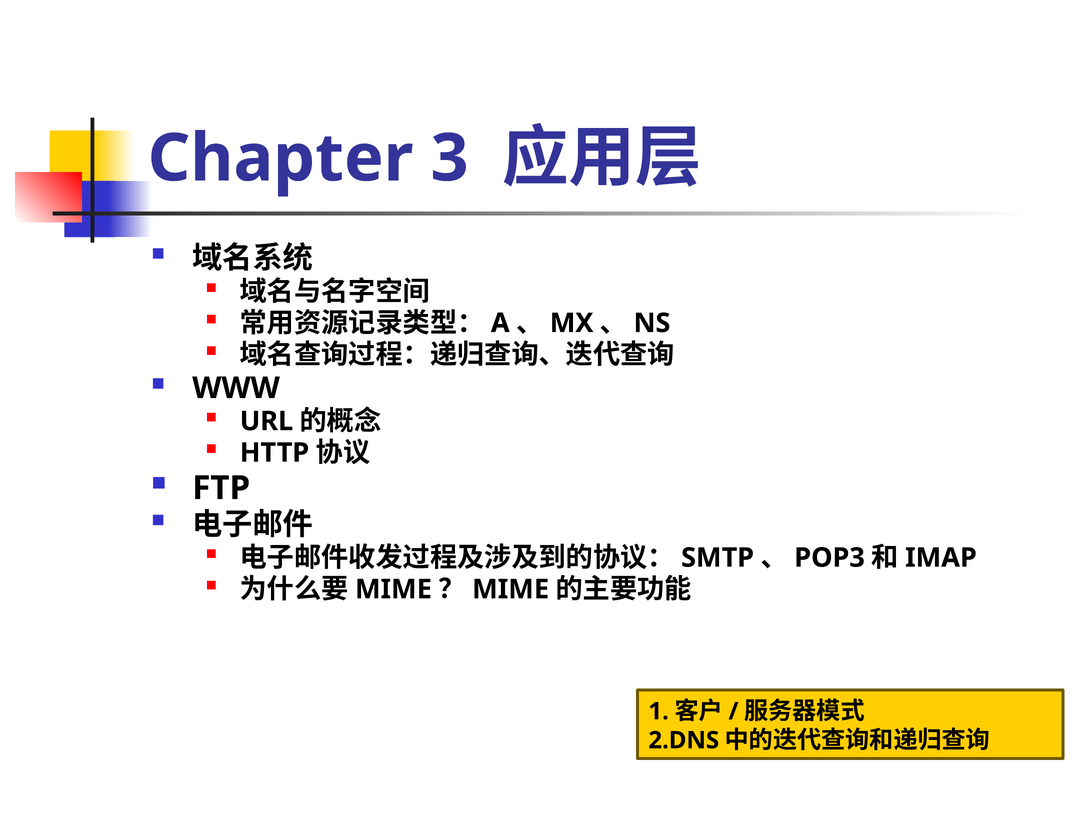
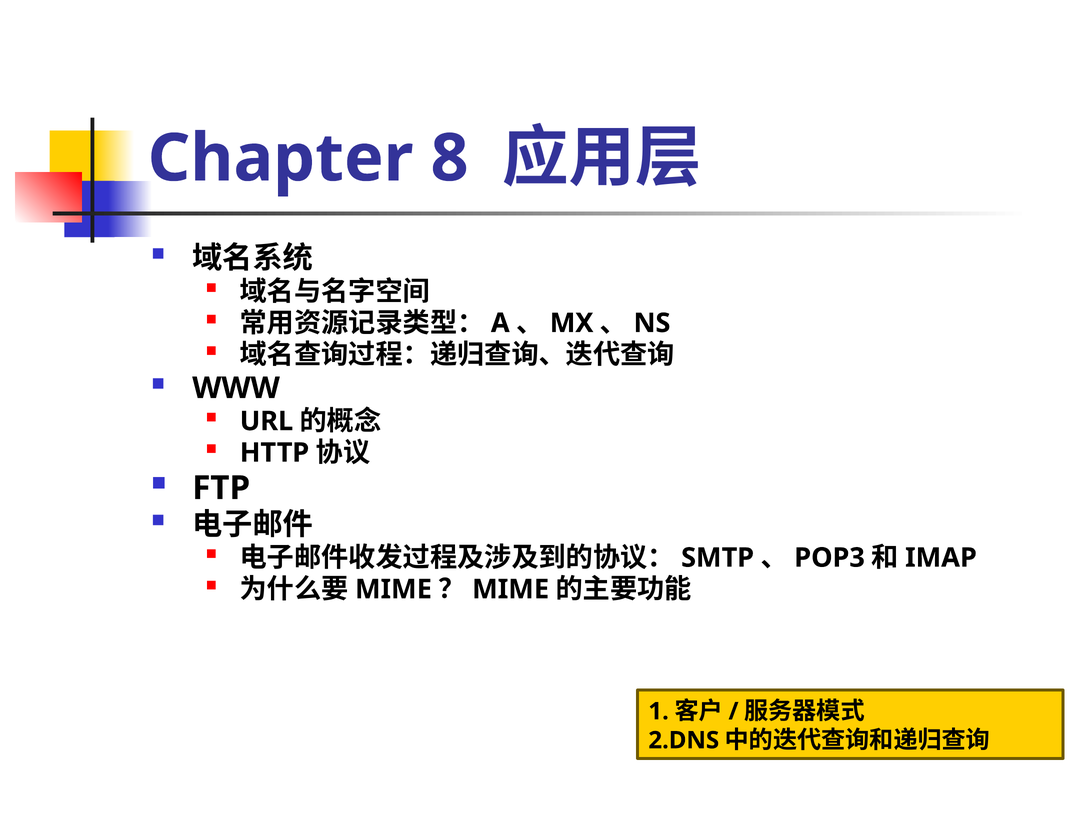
3: 3 -> 8 (450, 159)
